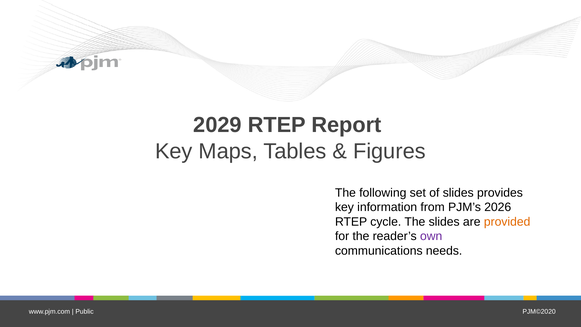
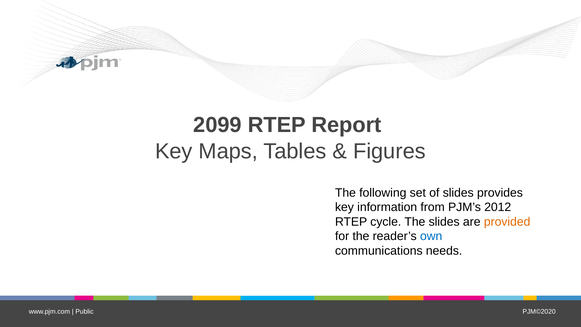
2029: 2029 -> 2099 (217, 125)
2026: 2026 -> 2012 (498, 207)
own colour: purple -> blue (431, 236)
